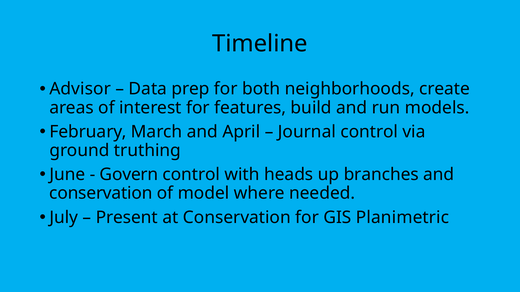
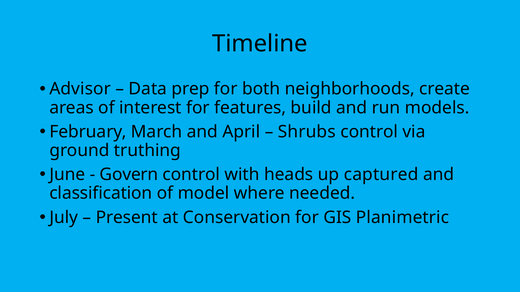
Journal: Journal -> Shrubs (307, 132)
branches: branches -> captured (381, 175)
conservation: conservation -> classification (101, 194)
